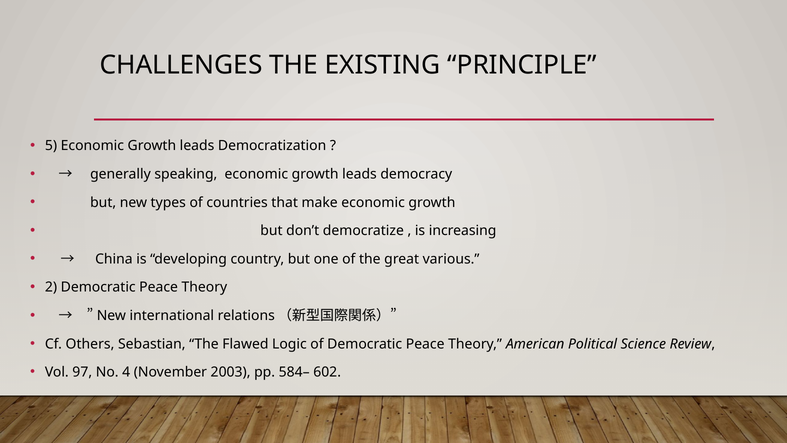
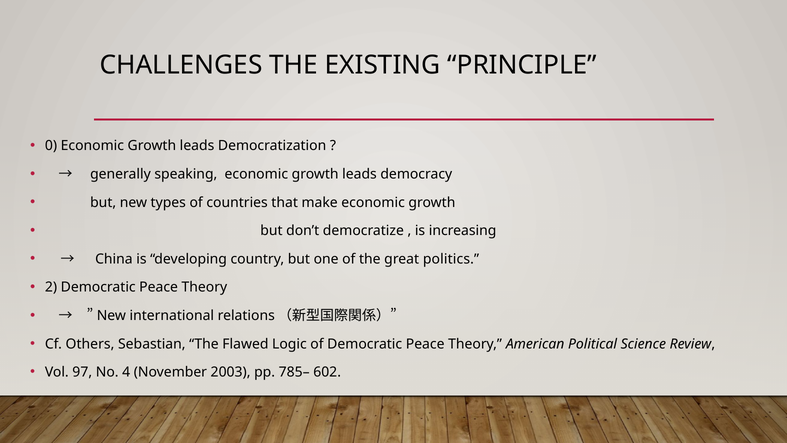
5: 5 -> 0 (51, 146)
various: various -> politics (451, 259)
584–: 584– -> 785– (294, 372)
